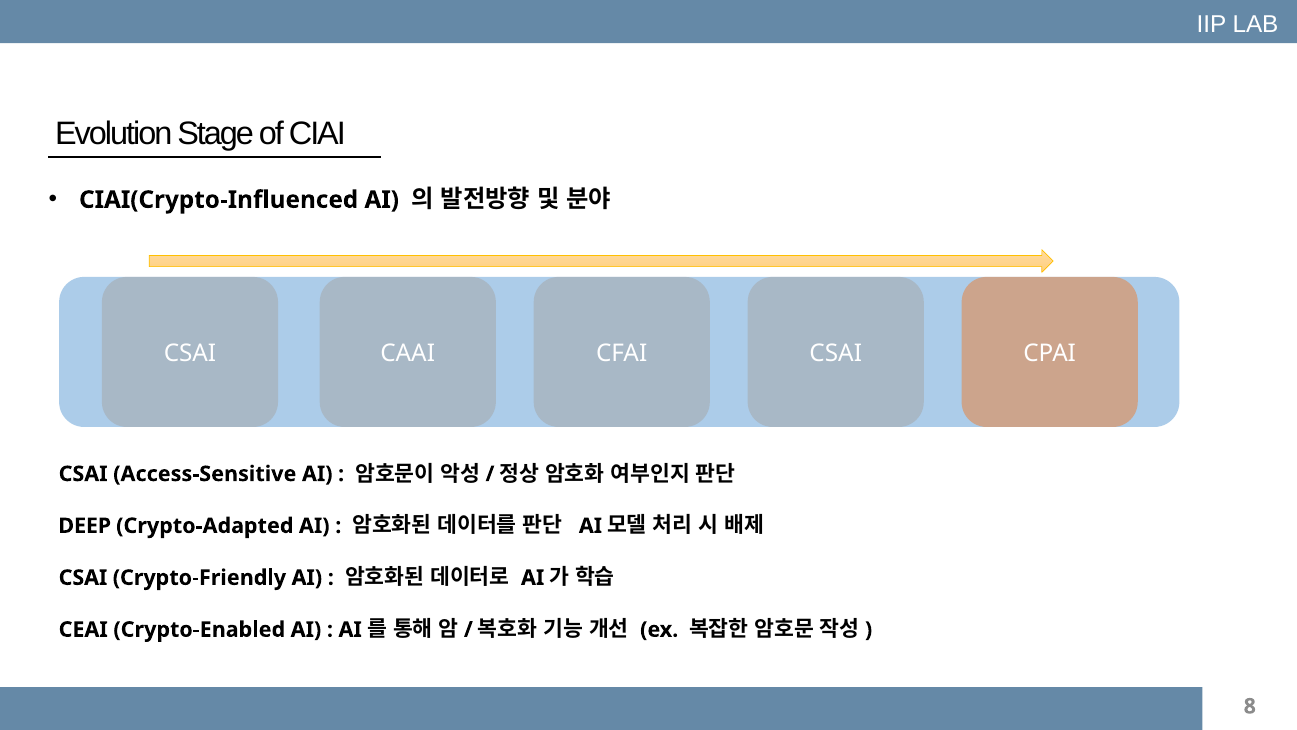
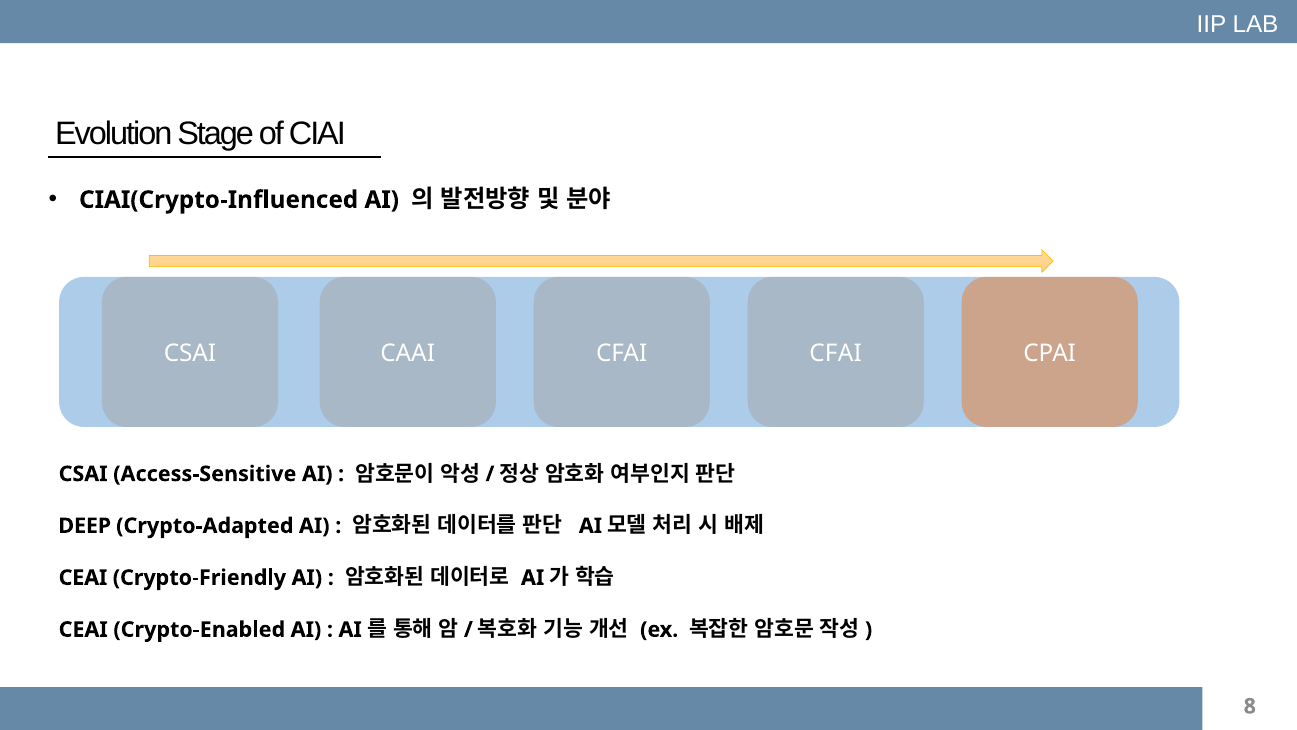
CFAI CSAI: CSAI -> CFAI (836, 353)
CSAI: CSAI -> CEAI (83, 577)
